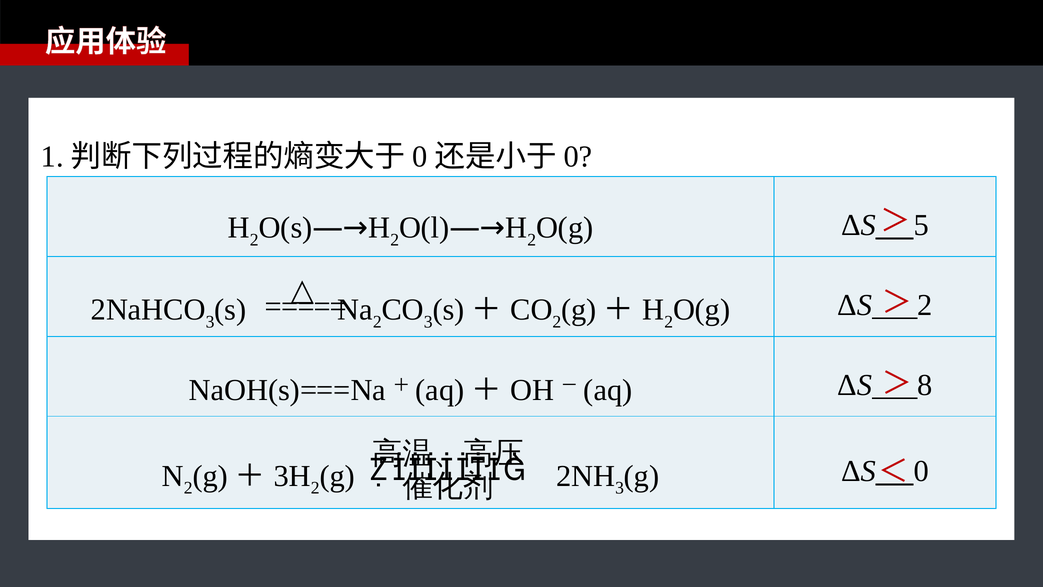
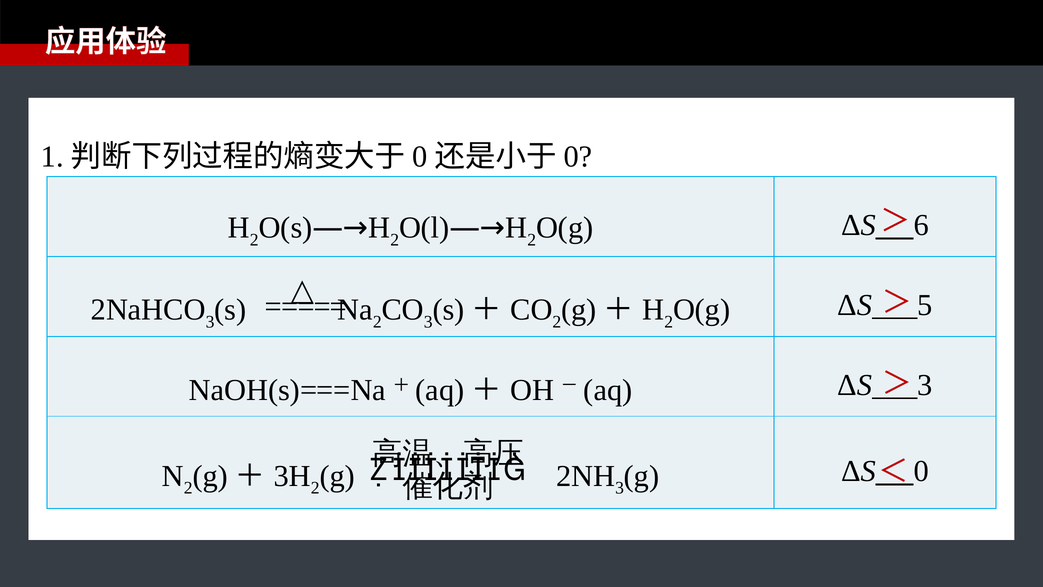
5: 5 -> 6 (921, 225)
ΔS 2: 2 -> 5 (925, 305)
ΔS 8: 8 -> 3 (925, 385)
